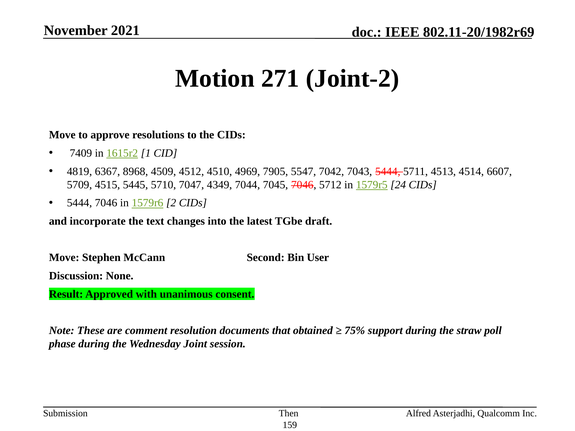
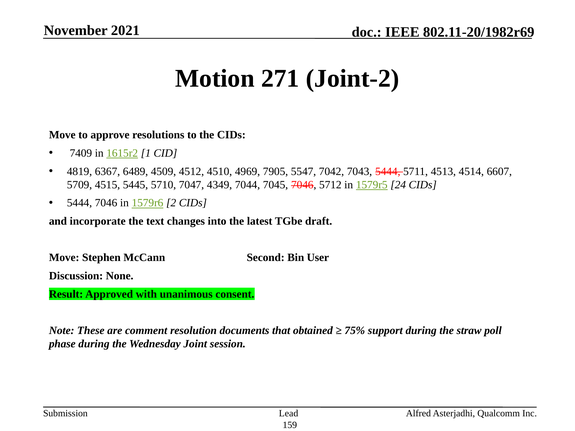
8968: 8968 -> 6489 (136, 171)
Then: Then -> Lead (289, 414)
